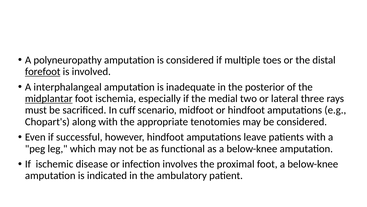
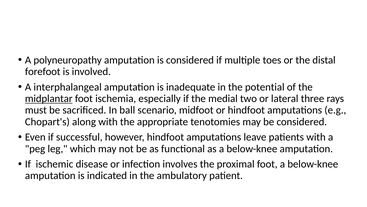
forefoot underline: present -> none (43, 71)
posterior: posterior -> potential (265, 87)
cuff: cuff -> ball (127, 110)
